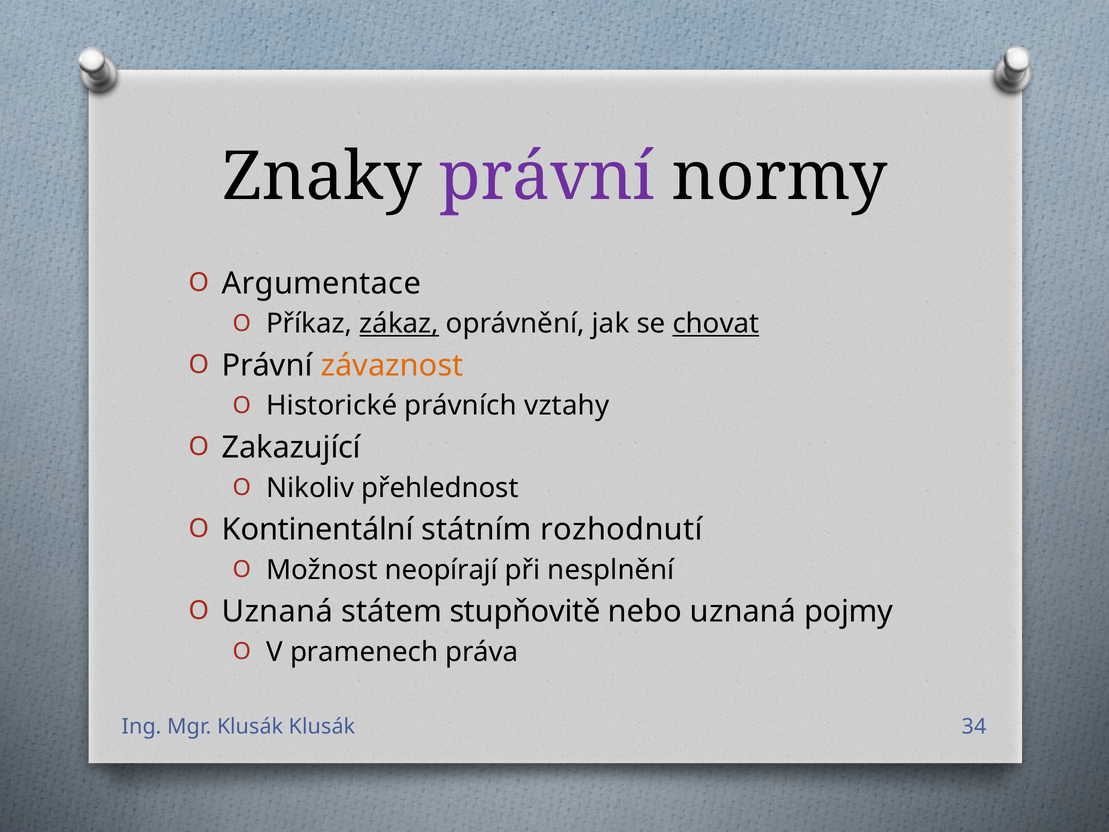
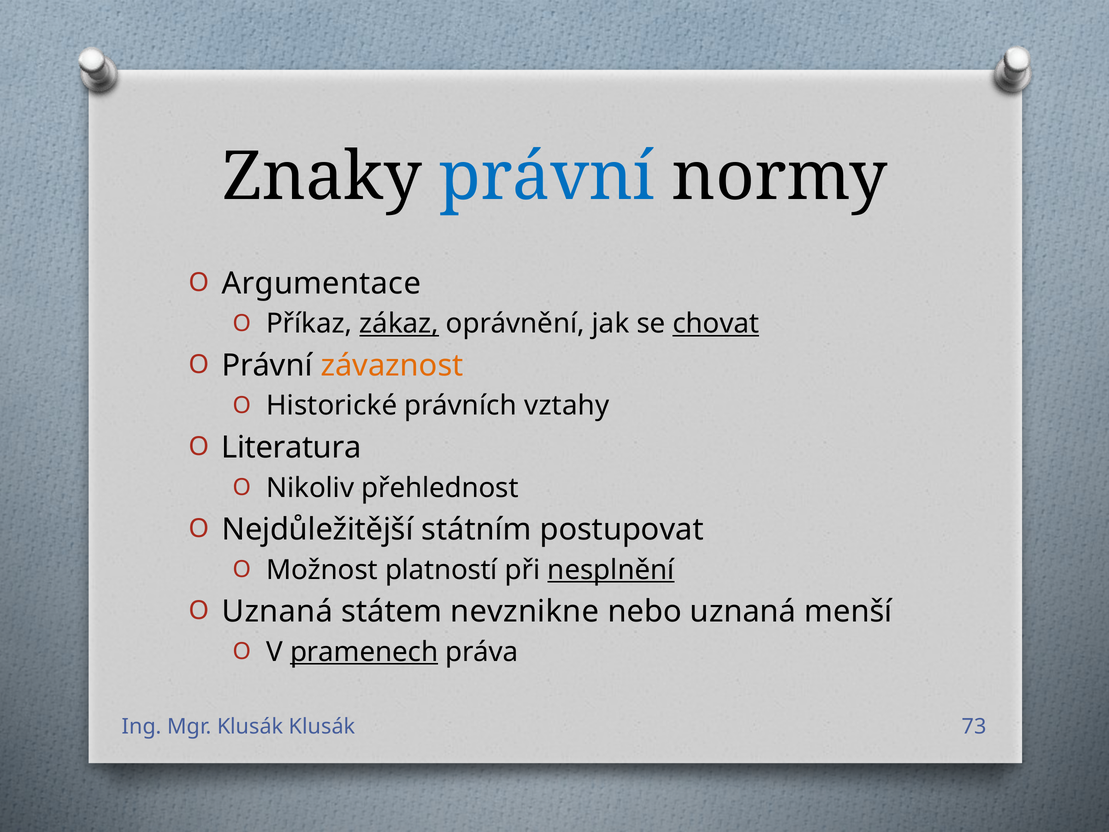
právní colour: purple -> blue (547, 177)
Zakazující: Zakazující -> Literatura (291, 447)
Kontinentální: Kontinentální -> Nejdůležitější (318, 529)
rozhodnutí: rozhodnutí -> postupovat (622, 529)
neopírají: neopírají -> platností (441, 570)
nesplnění underline: none -> present (611, 570)
stupňovitě: stupňovitě -> nevznikne (525, 611)
pojmy: pojmy -> menší (848, 611)
pramenech underline: none -> present (364, 652)
34: 34 -> 73 (974, 726)
